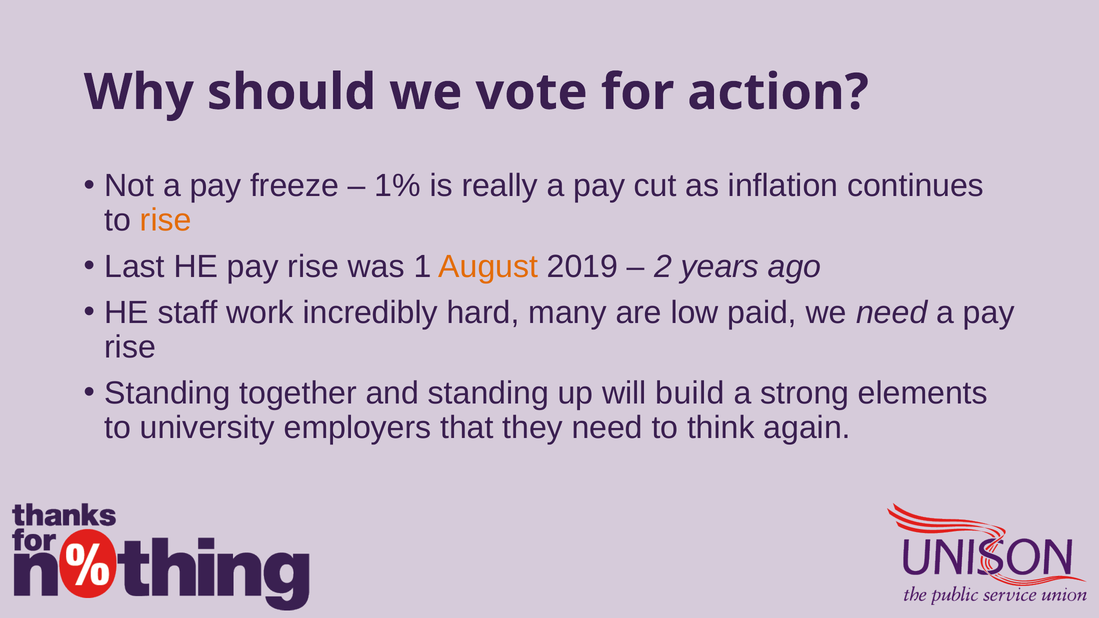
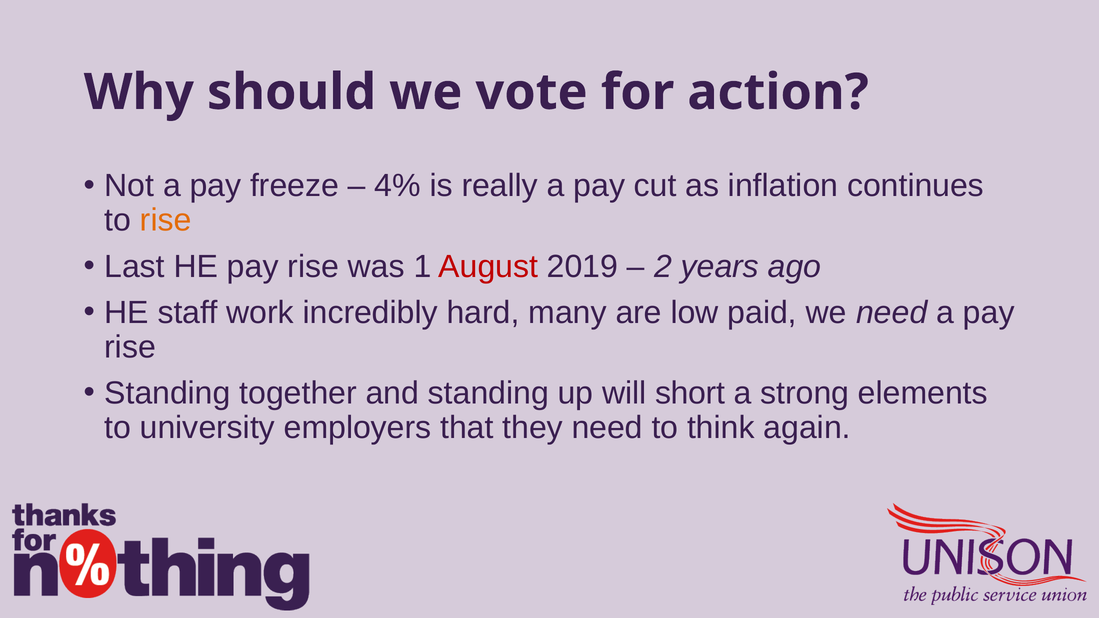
1%: 1% -> 4% (398, 186)
August colour: orange -> red (488, 267)
build: build -> short (690, 393)
